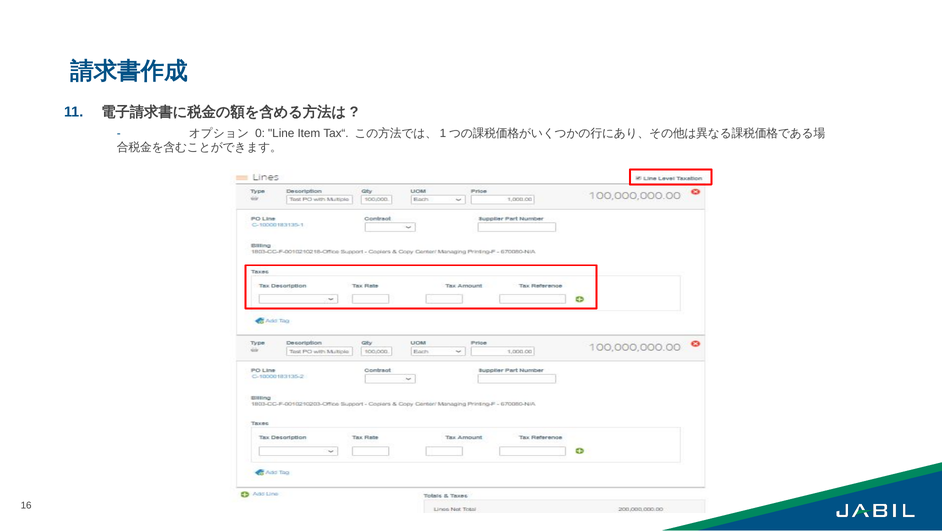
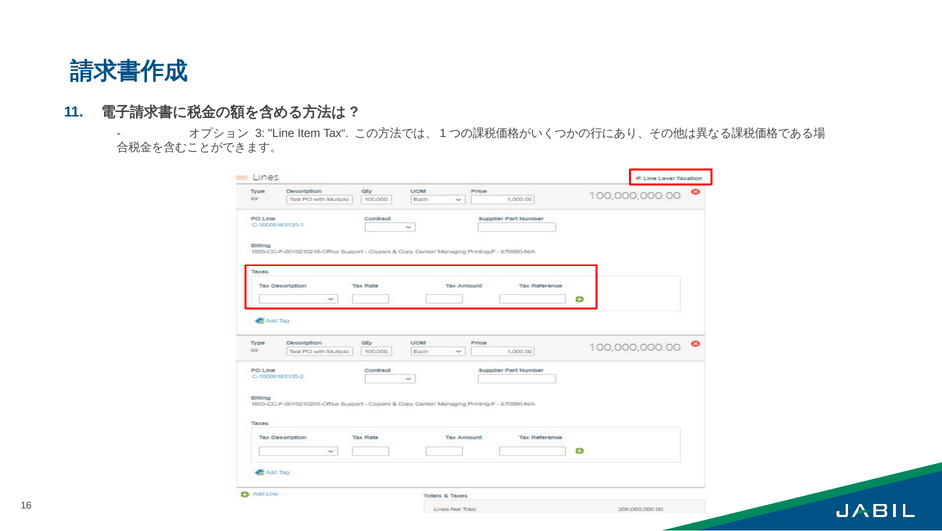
0: 0 -> 3 (260, 133)
